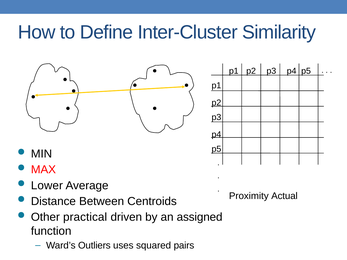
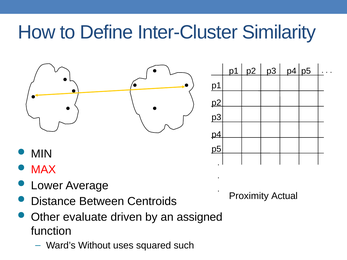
practical: practical -> evaluate (85, 217)
Outliers: Outliers -> Without (94, 246)
pairs: pairs -> such (184, 246)
